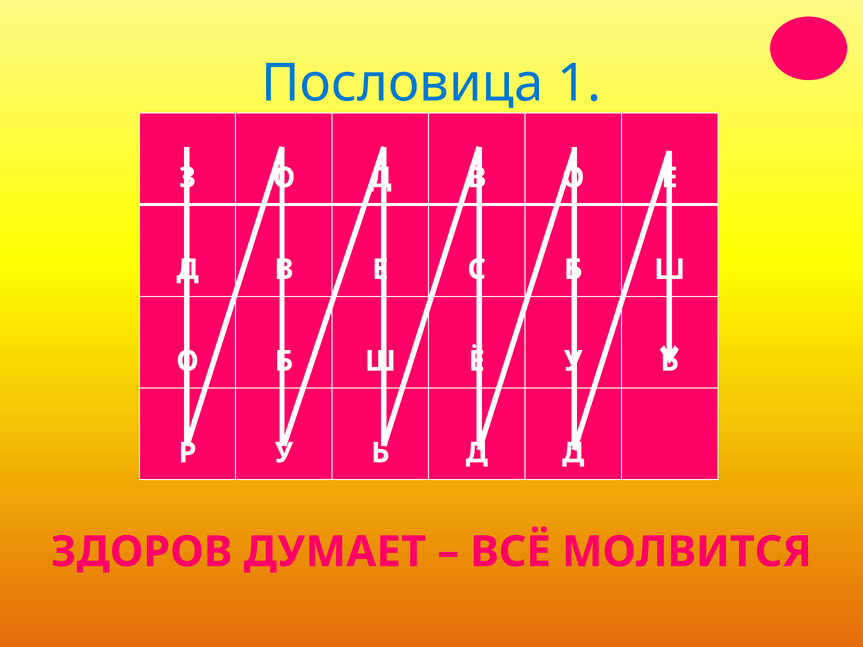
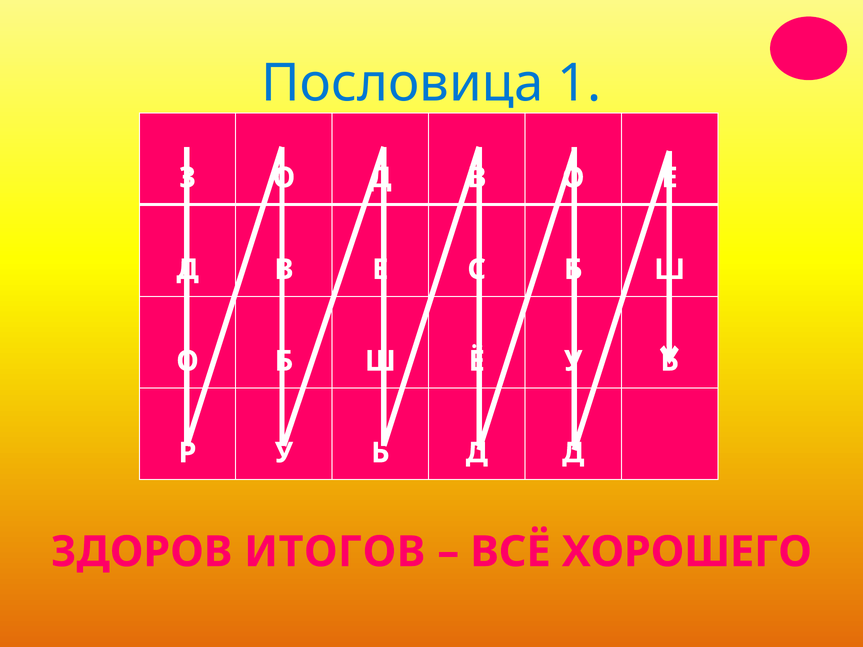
ДУМАЕТ: ДУМАЕТ -> ИТОГОВ (335, 552)
МОЛВИТСЯ: МОЛВИТСЯ -> ХОРОШЕГО (687, 552)
